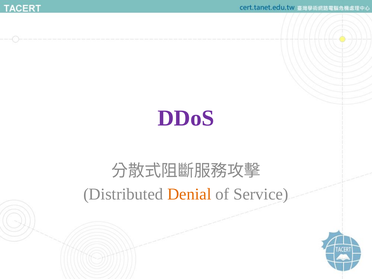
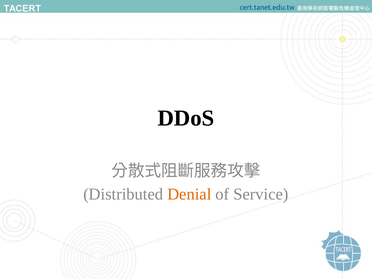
DDoS colour: purple -> black (186, 118)
